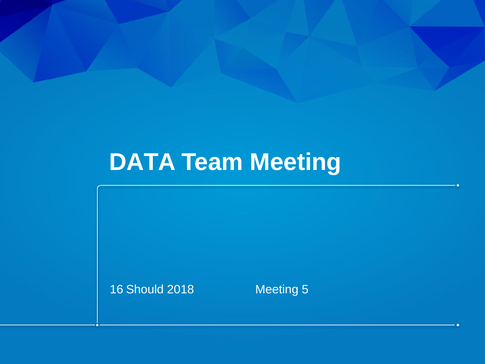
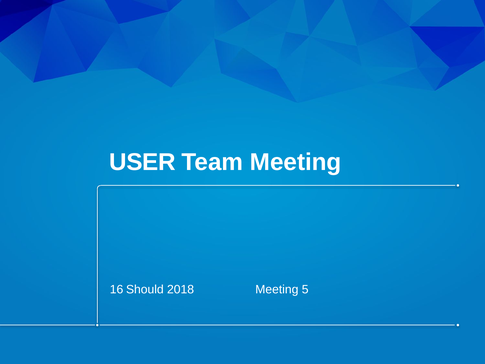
DATA: DATA -> USER (142, 162)
